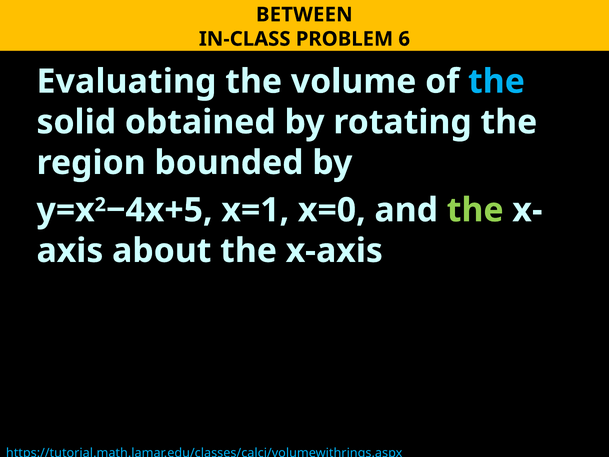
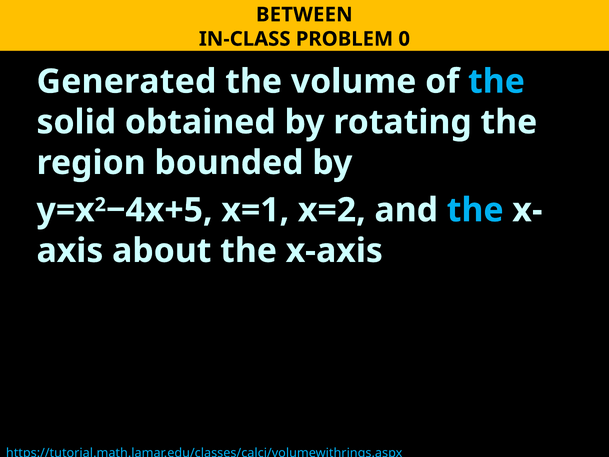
6: 6 -> 0 (404, 39)
Evaluating: Evaluating -> Generated (126, 82)
x=0: x=0 -> x=2 (332, 210)
the colour: light green -> light blue (475, 210)
